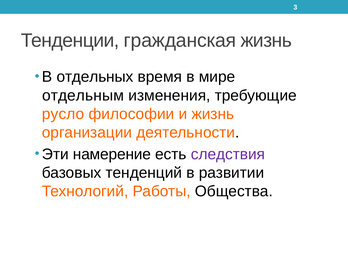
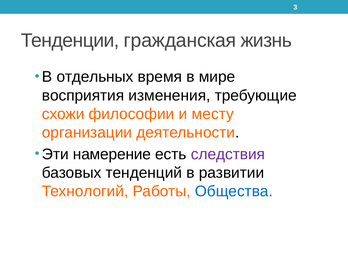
отдельным: отдельным -> восприятия (83, 95)
русло: русло -> схожи (63, 114)
и жизнь: жизнь -> месту (213, 114)
Общества colour: black -> blue (234, 191)
